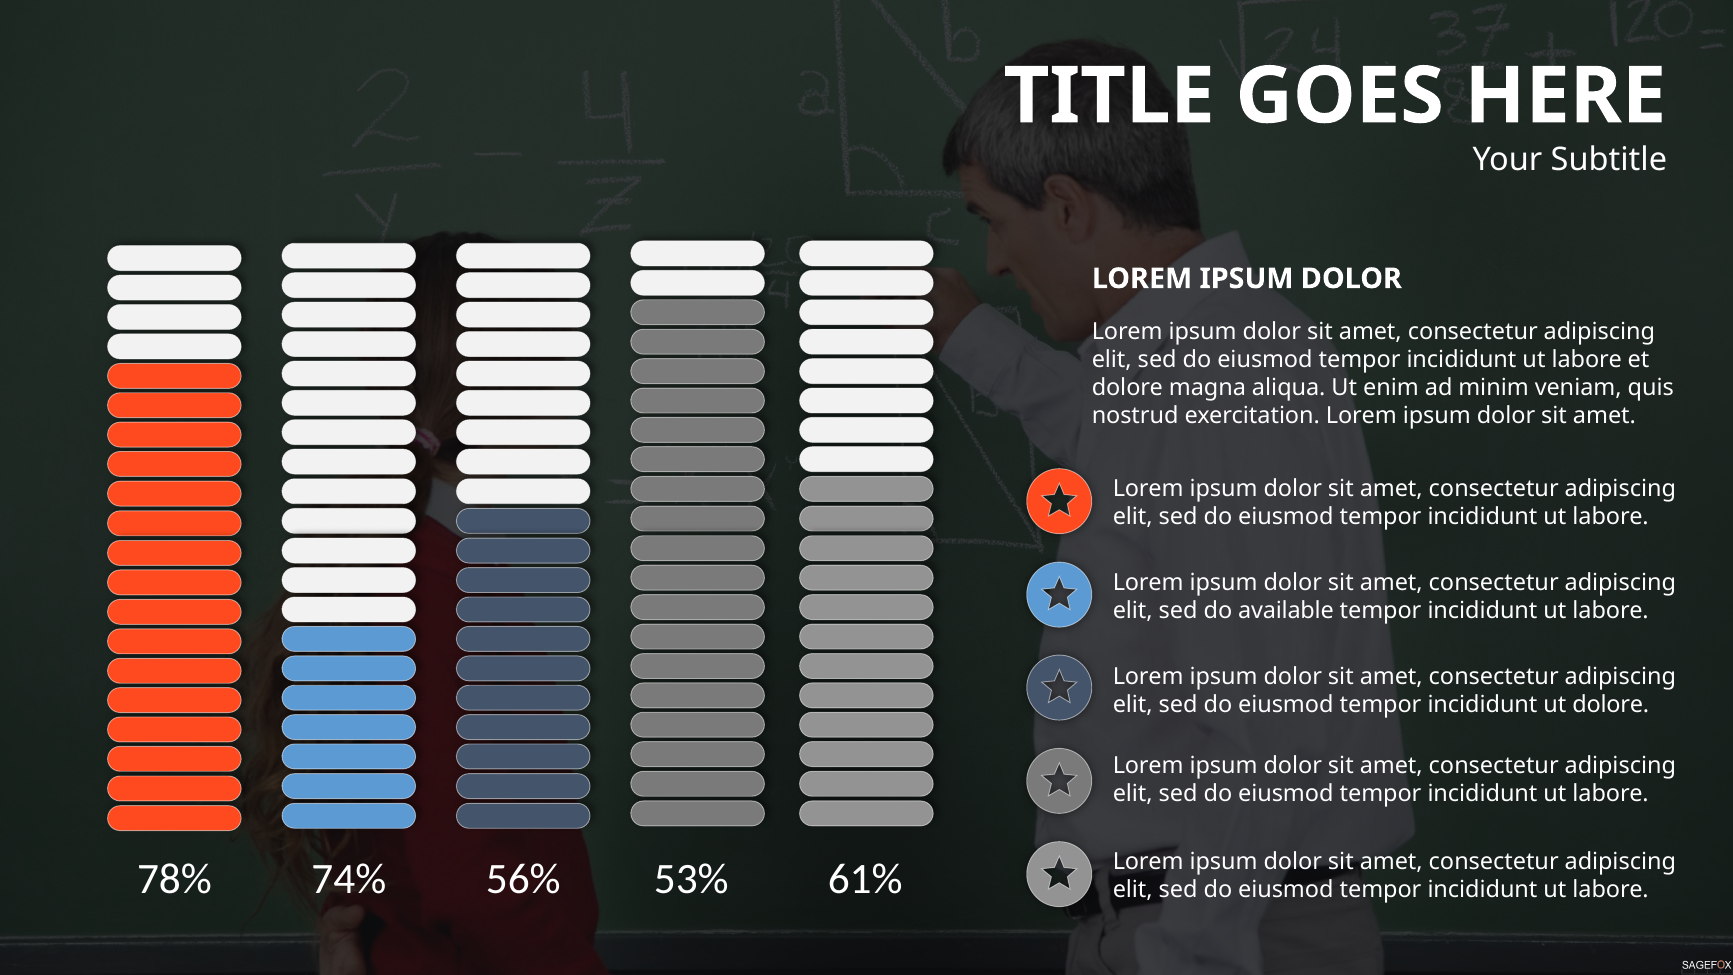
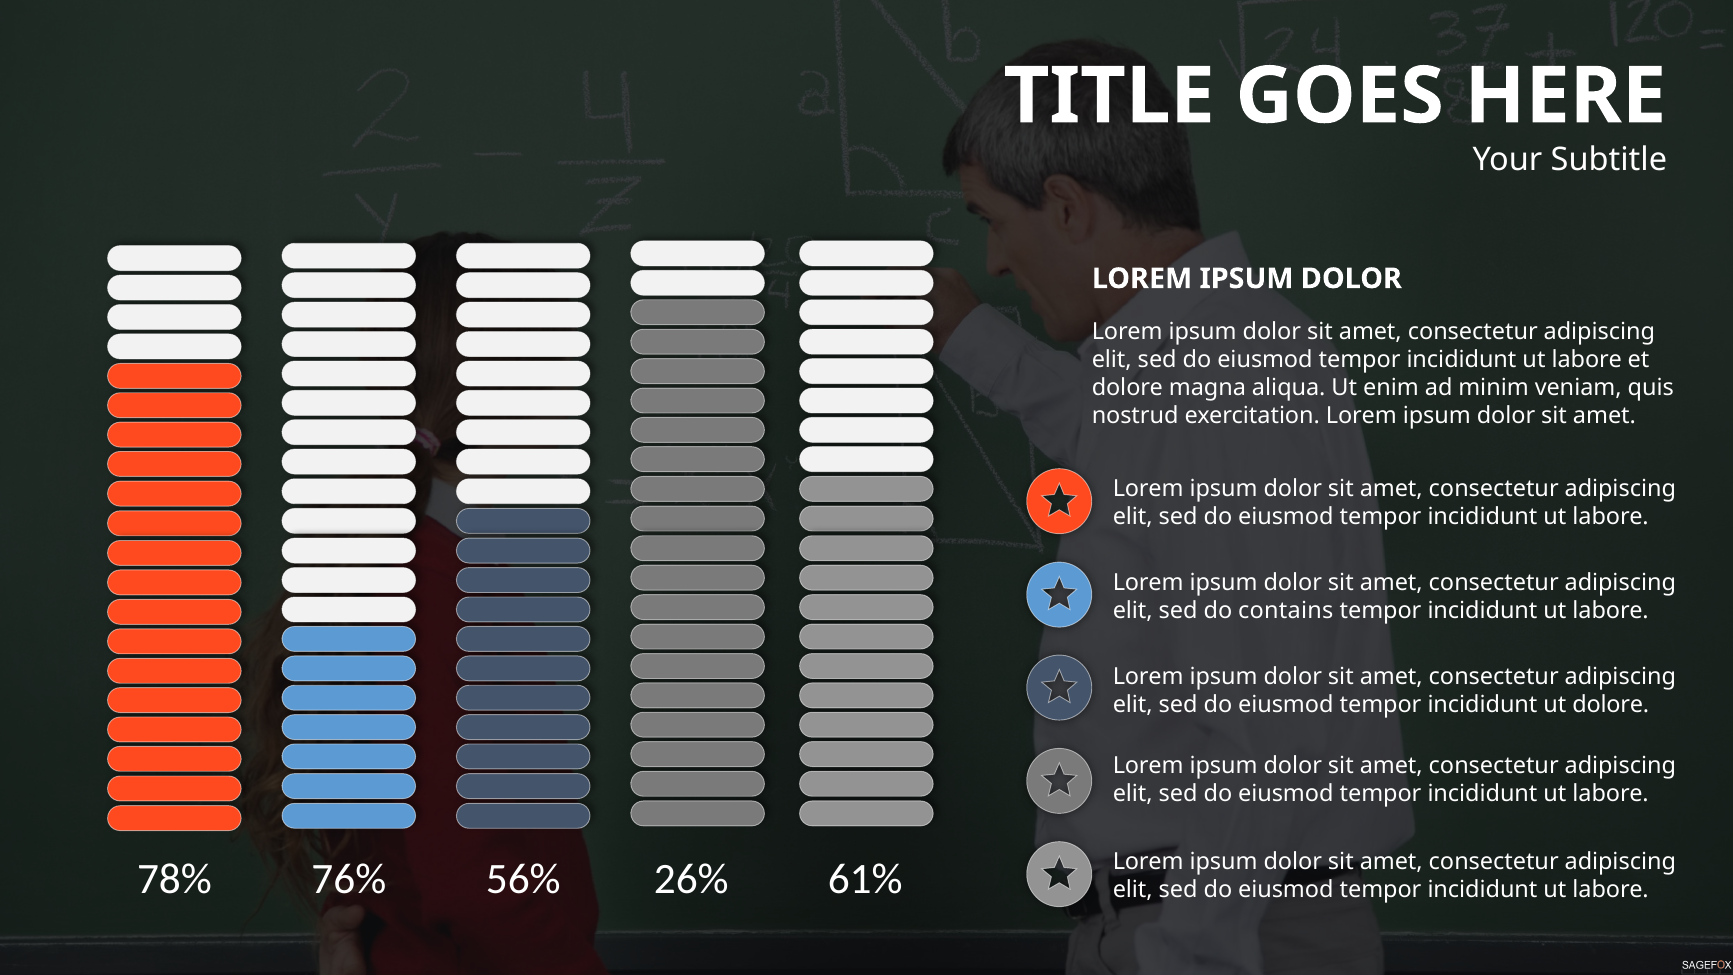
available: available -> contains (1286, 611)
74%: 74% -> 76% (349, 879)
53%: 53% -> 26% (691, 879)
